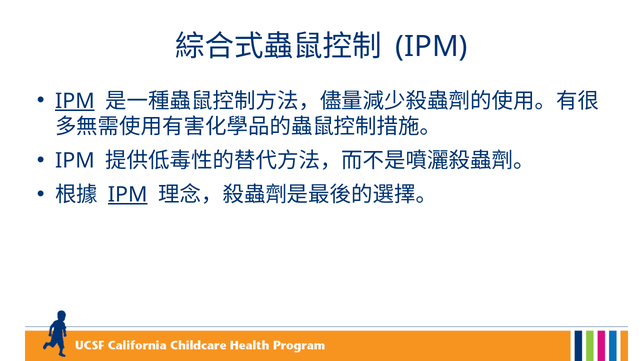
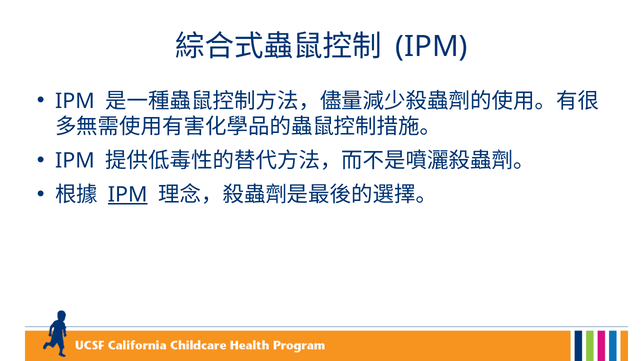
IPM underline: present -> none (75, 101)
